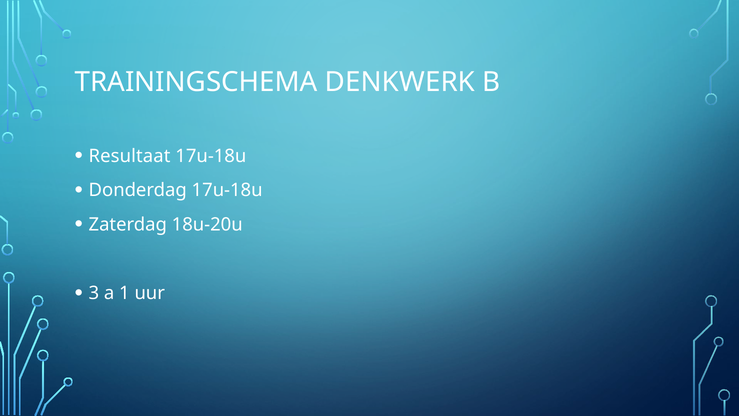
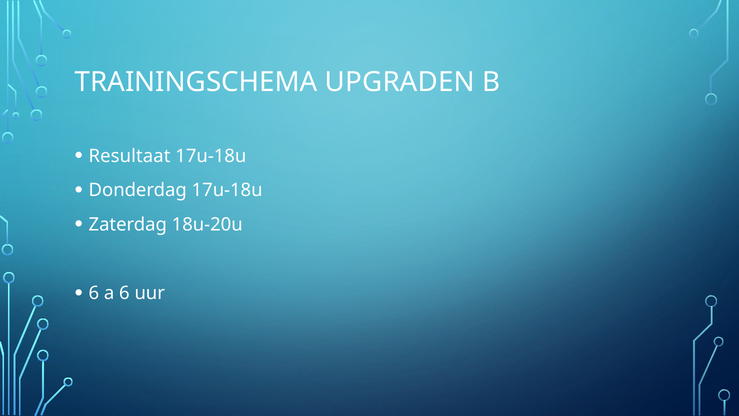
DENKWERK: DENKWERK -> UPGRADEN (400, 82)
3: 3 -> 6 (94, 293)
a 1: 1 -> 6 (124, 293)
